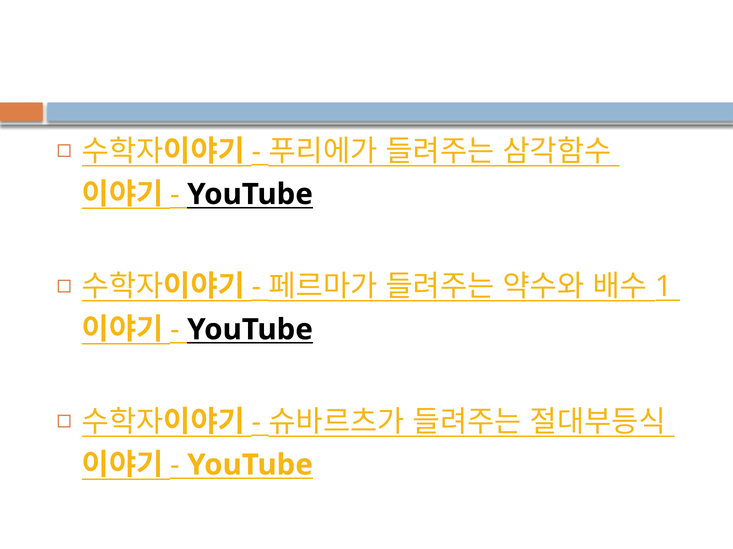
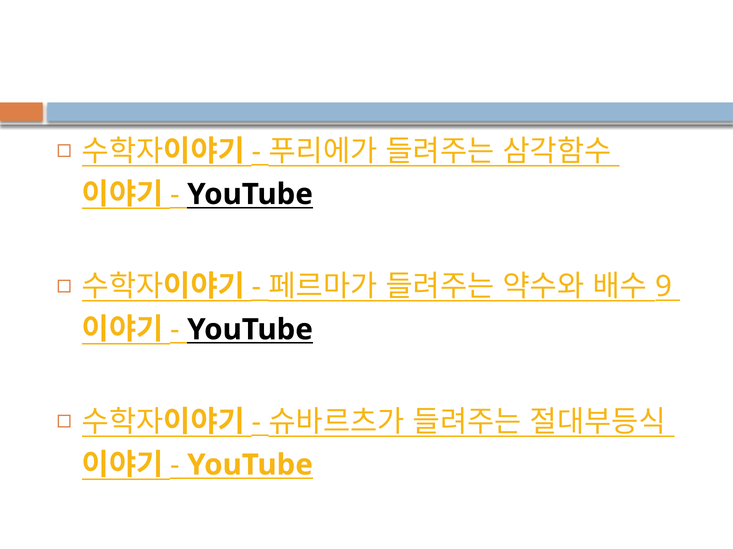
1: 1 -> 9 (664, 287)
